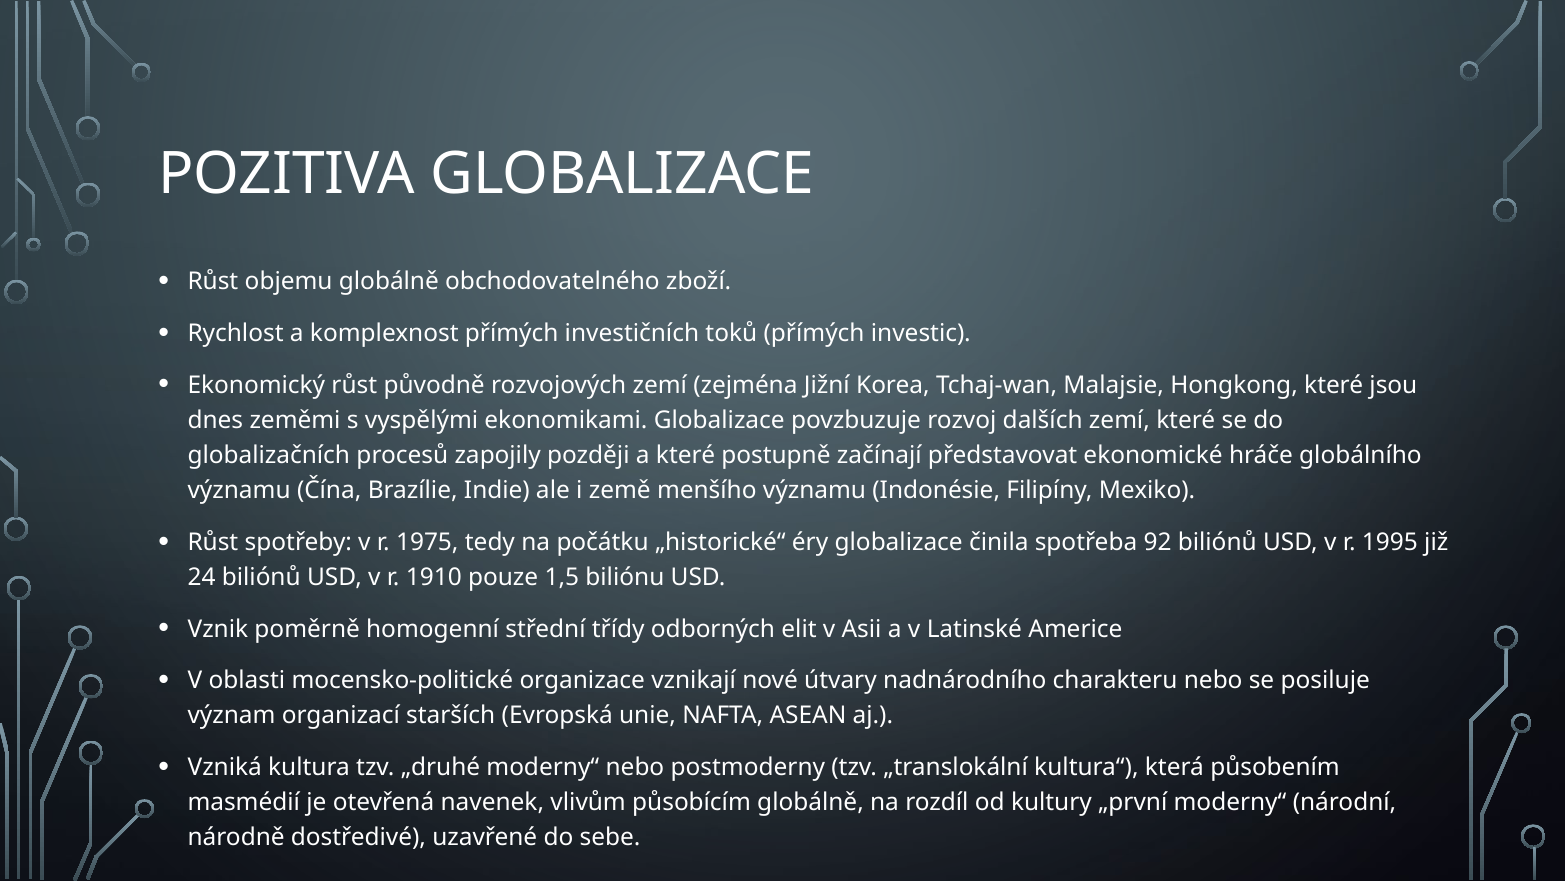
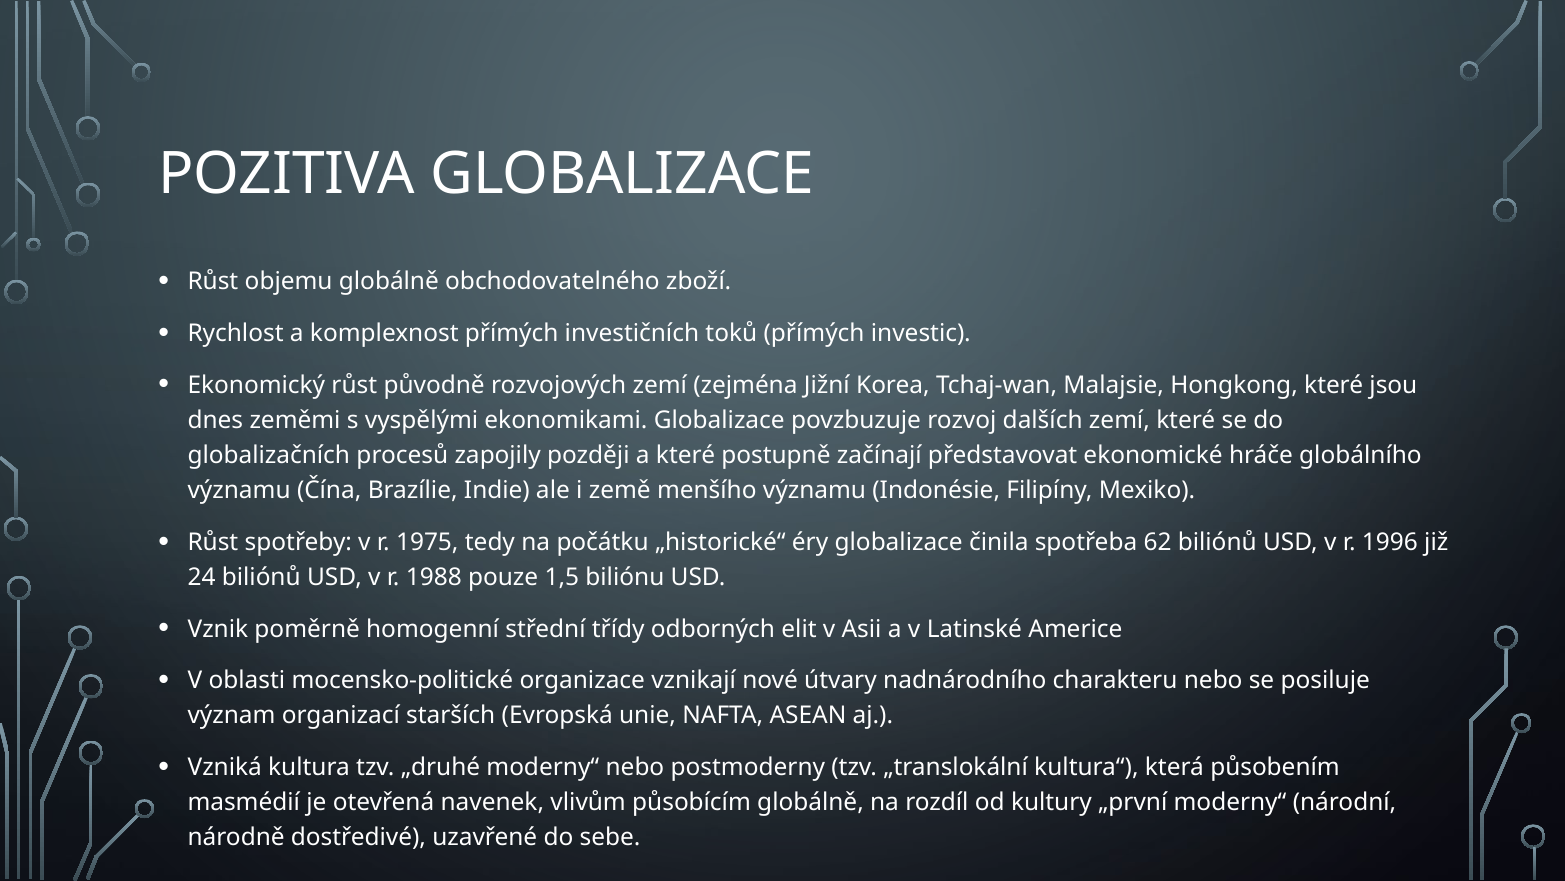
92: 92 -> 62 (1158, 542)
1995: 1995 -> 1996 (1390, 542)
1910: 1910 -> 1988 (434, 577)
